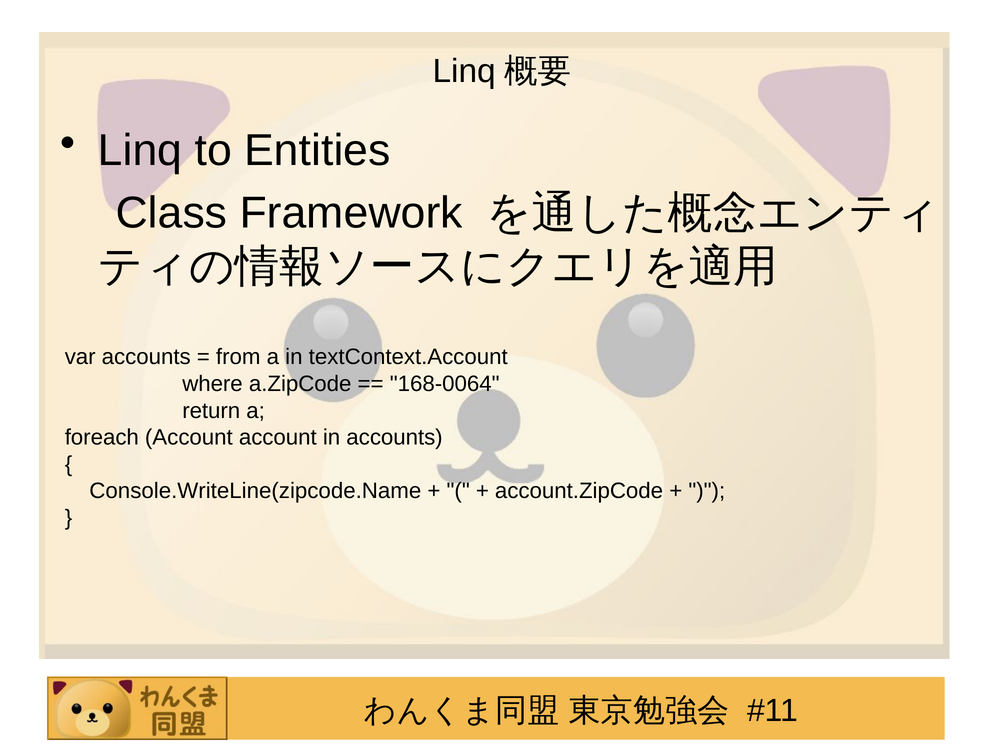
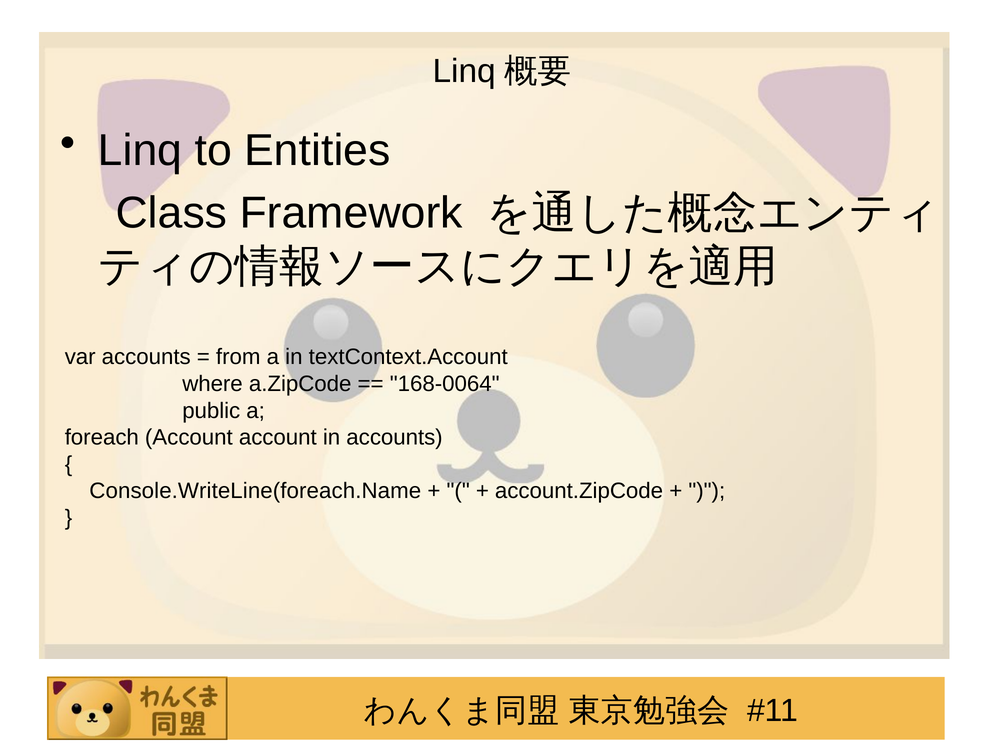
return: return -> public (211, 411)
Console.WriteLine(zipcode.Name: Console.WriteLine(zipcode.Name -> Console.WriteLine(foreach.Name (255, 491)
